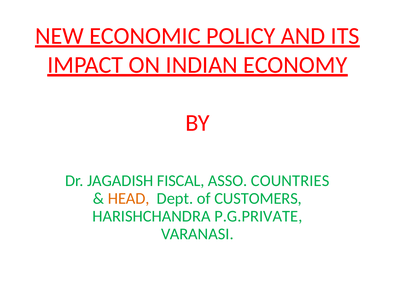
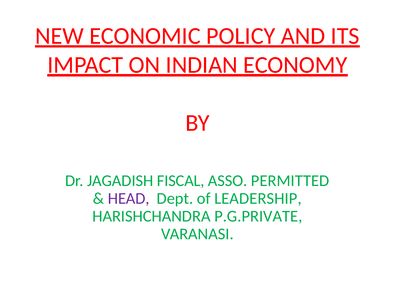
COUNTRIES: COUNTRIES -> PERMITTED (290, 181)
HEAD colour: orange -> purple (129, 199)
CUSTOMERS: CUSTOMERS -> LEADERSHIP (258, 199)
